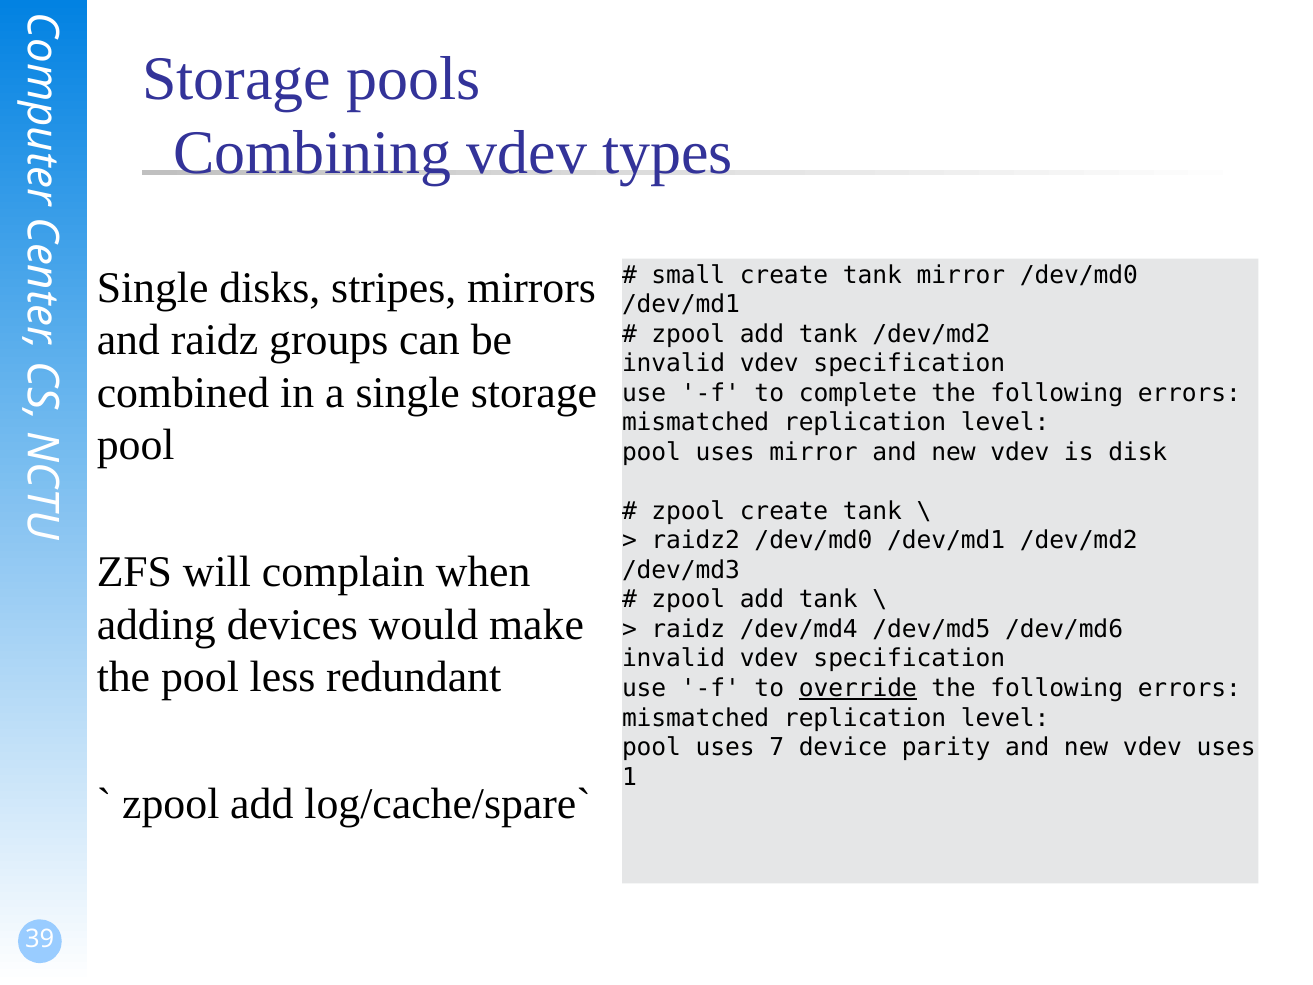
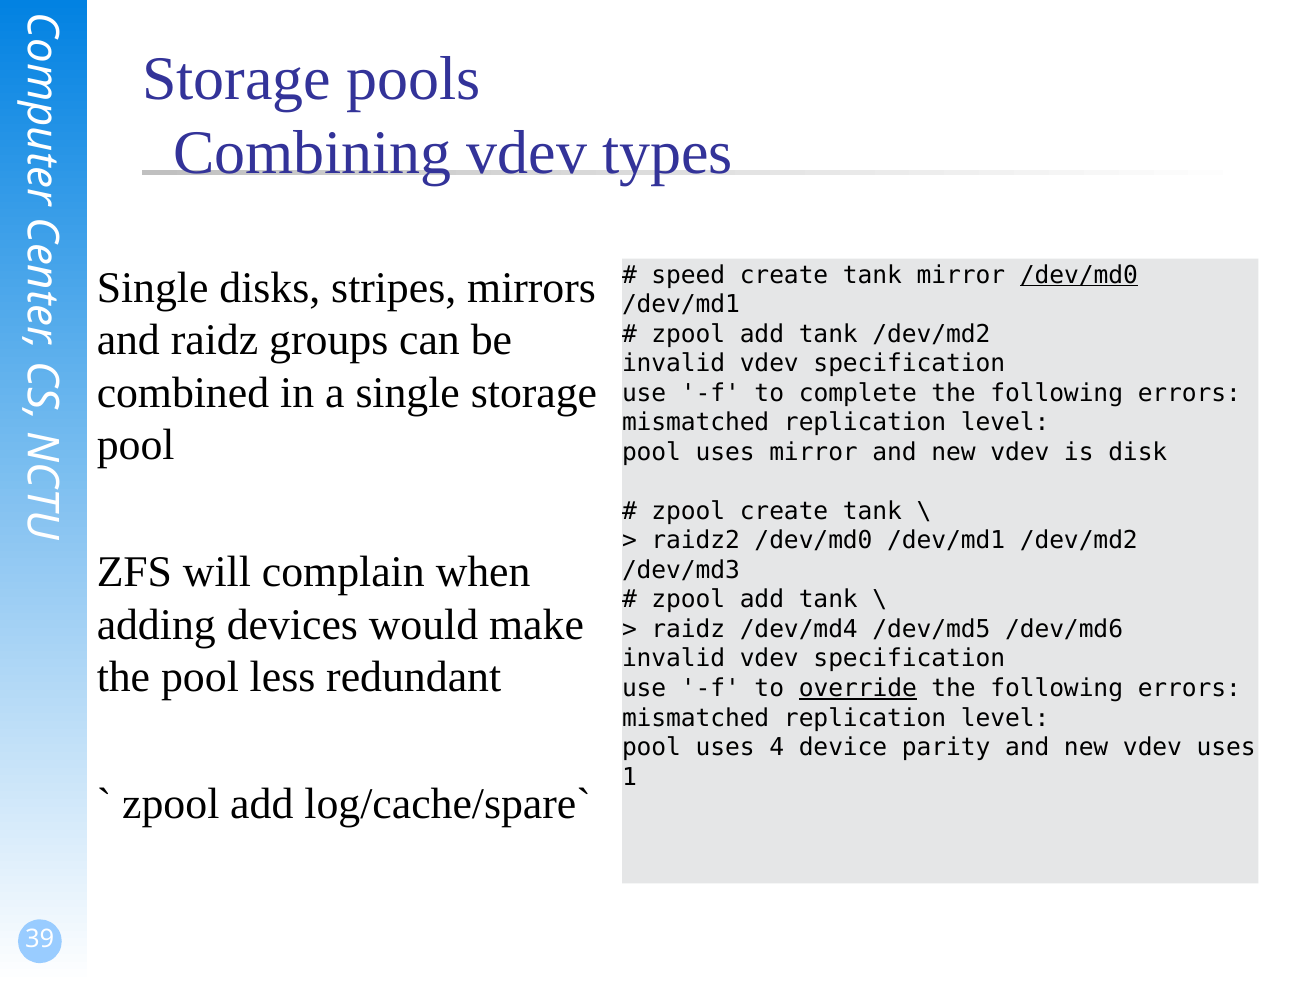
small: small -> speed (688, 275)
/dev/md0 underline: none -> present (1079, 275)
7: 7 -> 4 (777, 747)
